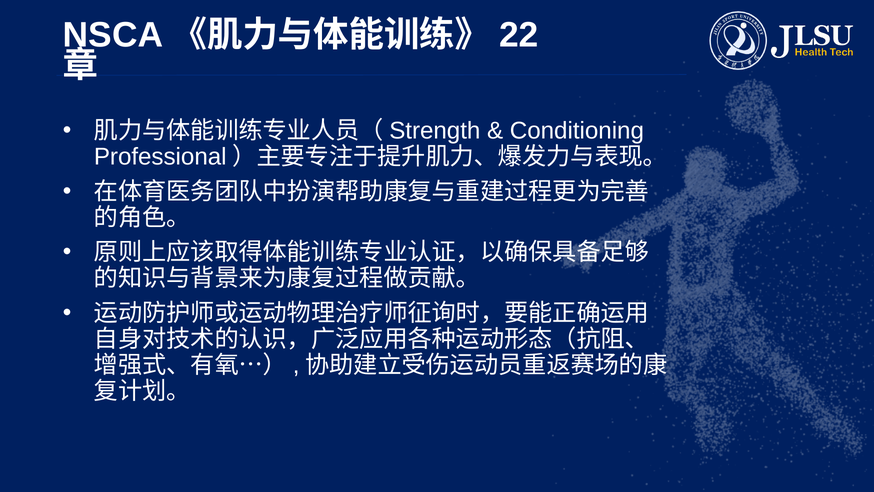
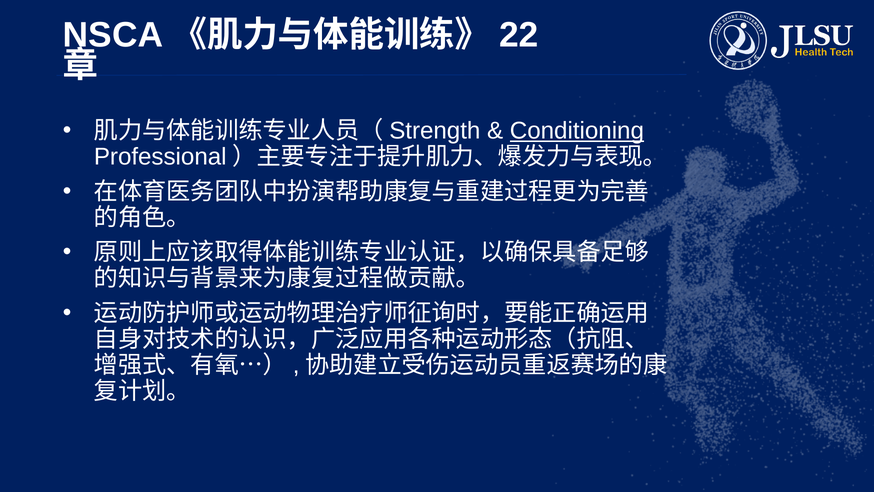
Conditioning underline: none -> present (577, 131)
